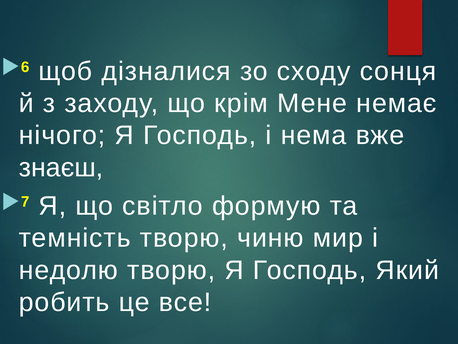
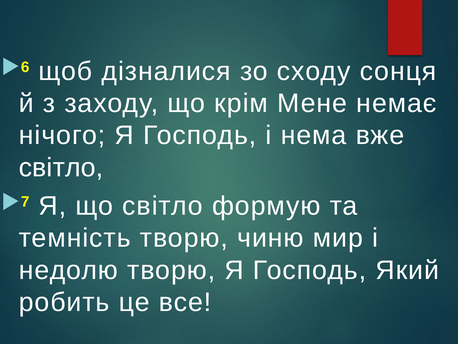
знаєш: знаєш -> світло (61, 167)
